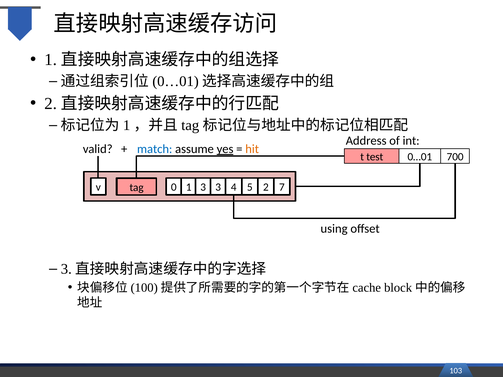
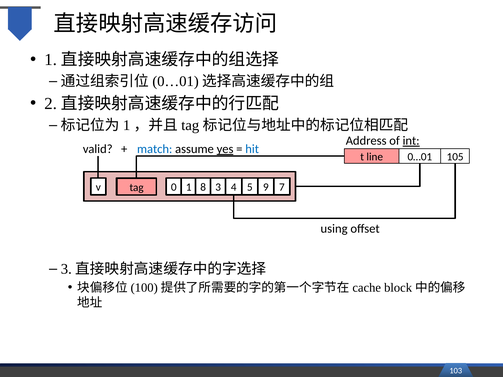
int underline: none -> present (411, 141)
hit colour: orange -> blue (252, 149)
test: test -> line (375, 157)
700: 700 -> 105 (455, 157)
1 3: 3 -> 8 (203, 187)
2: 2 -> 9 (266, 187)
